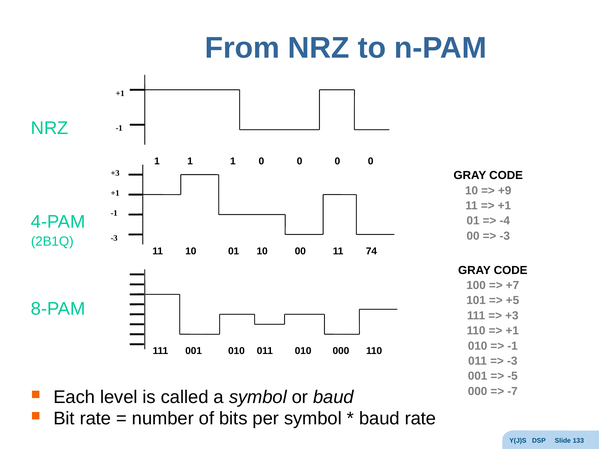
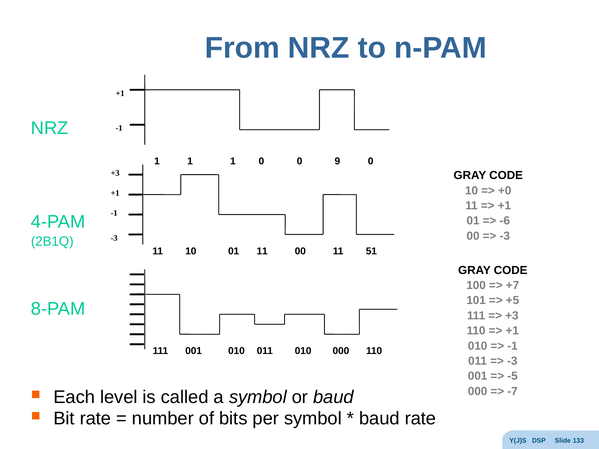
1 0 0 0: 0 -> 9 (337, 161)
+9: +9 -> +0 (505, 191)
-4: -4 -> -6 (505, 221)
01 10: 10 -> 11 (262, 251)
74: 74 -> 51 (371, 251)
